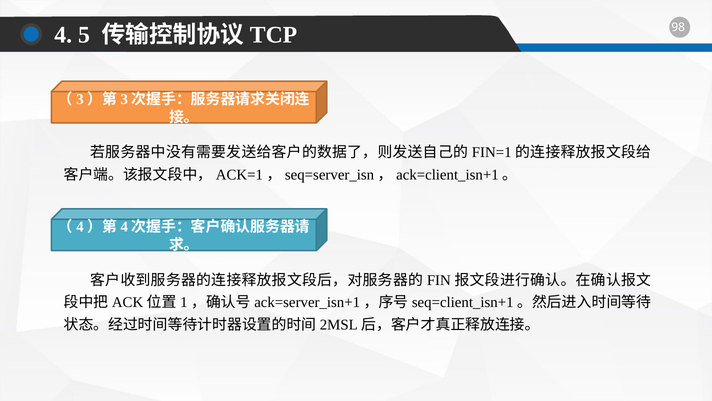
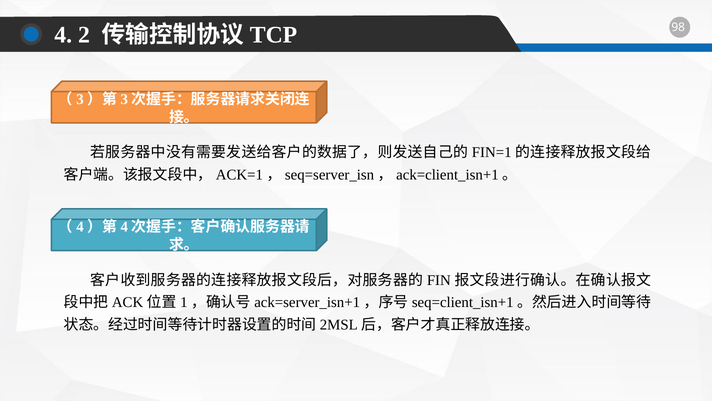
5: 5 -> 2 (84, 35)
